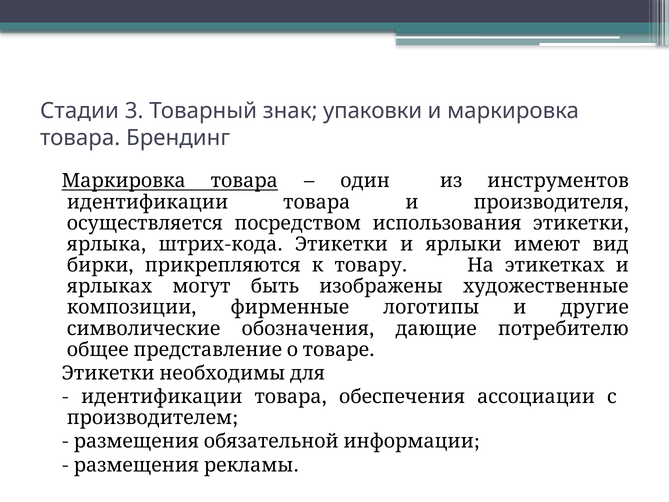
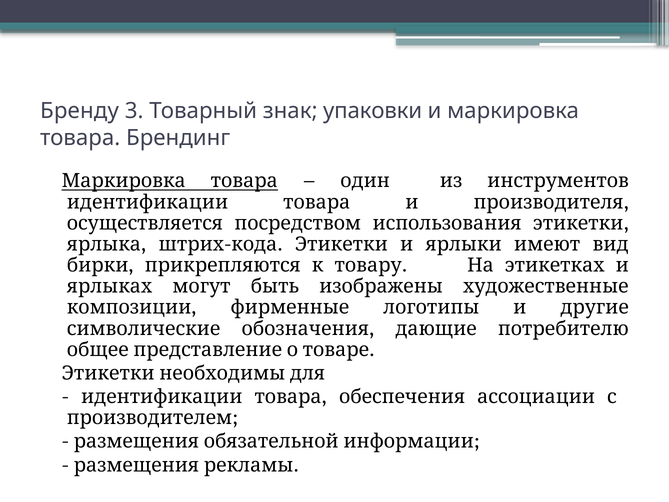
Стадии: Стадии -> Бренду (79, 111)
